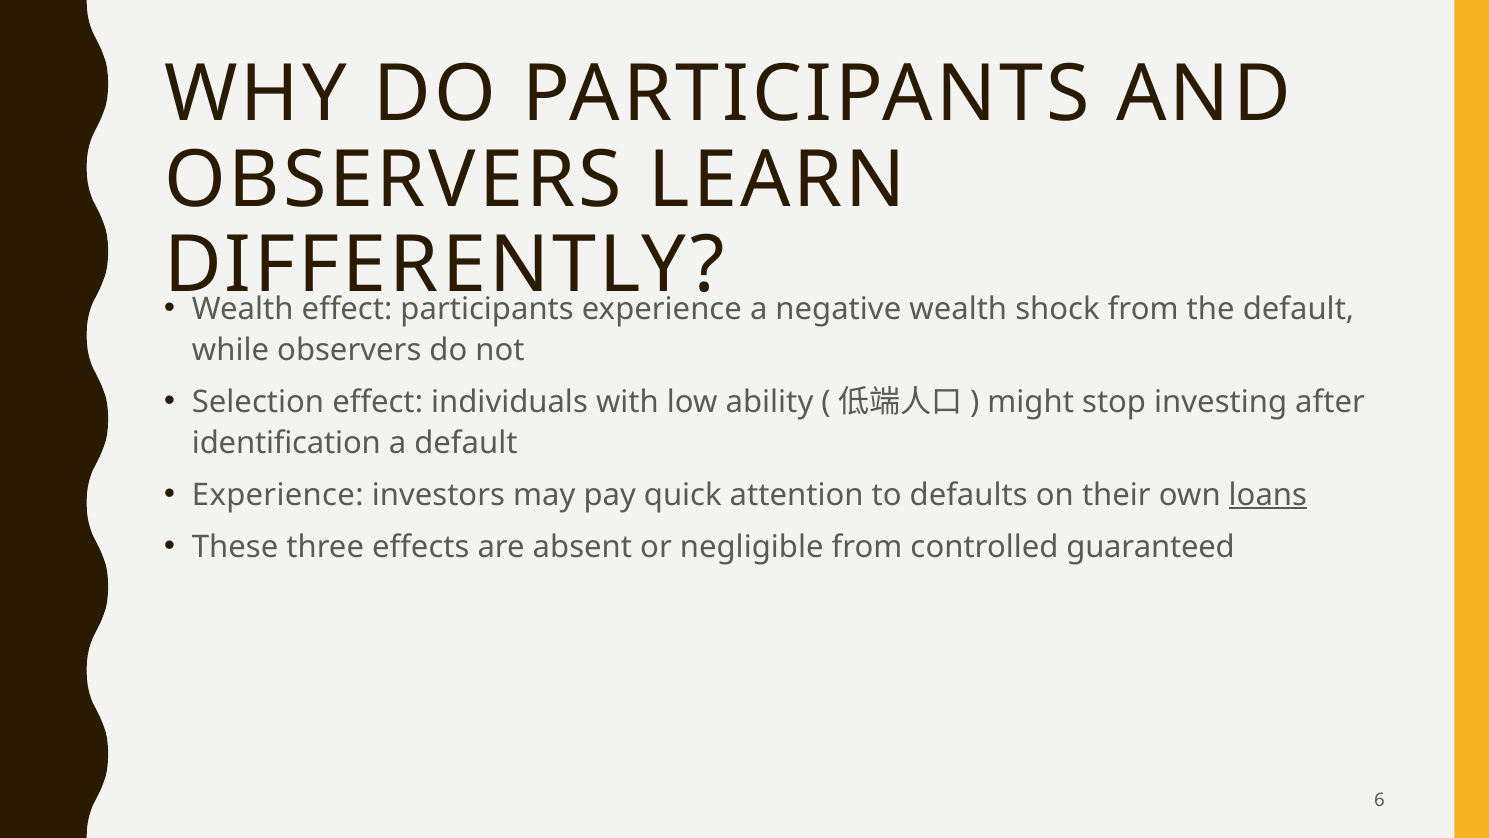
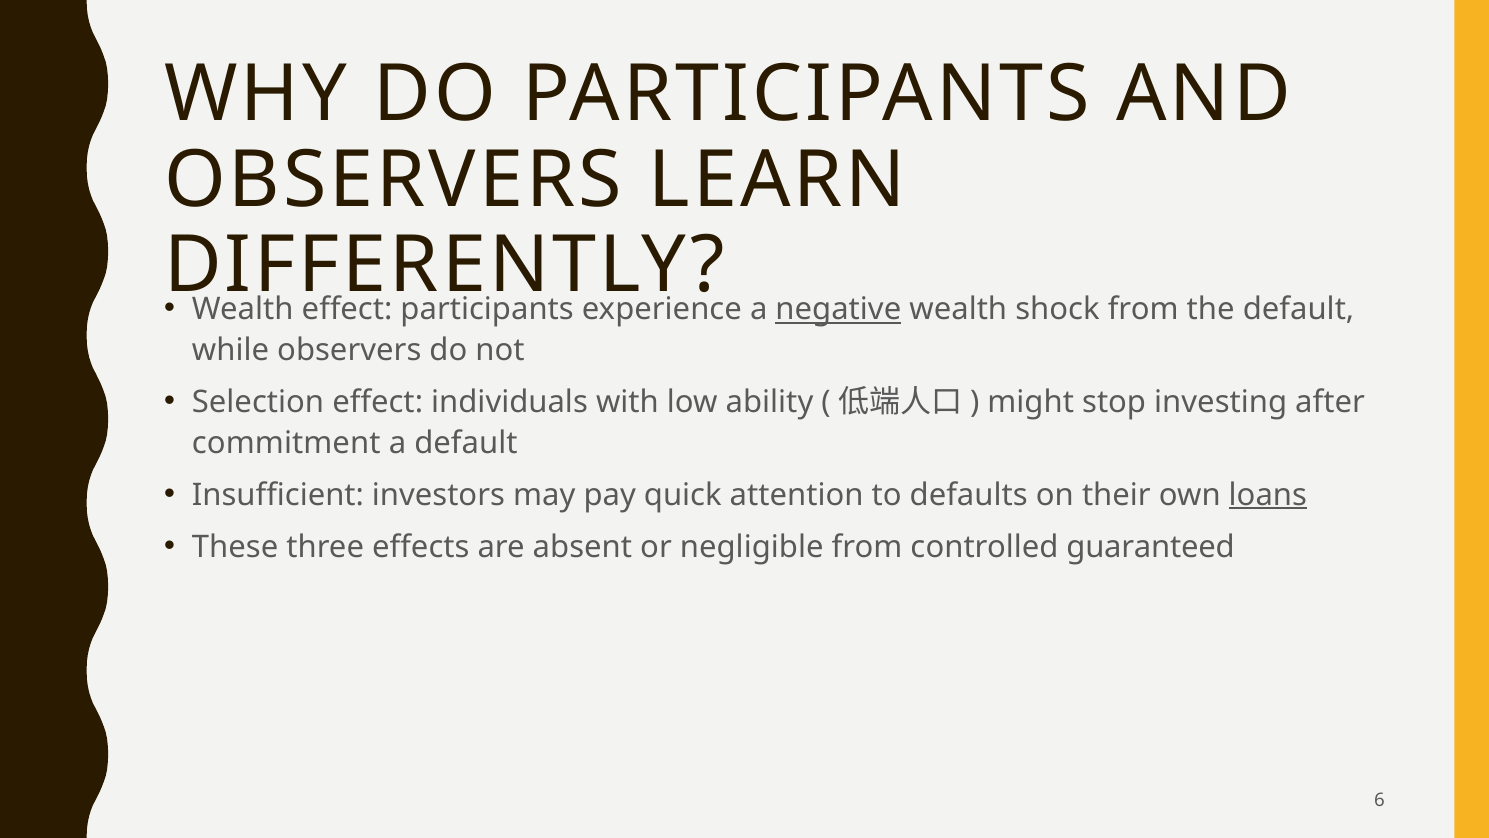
negative underline: none -> present (838, 309)
identification: identification -> commitment (286, 443)
Experience: Experience -> Insufficient (278, 495)
